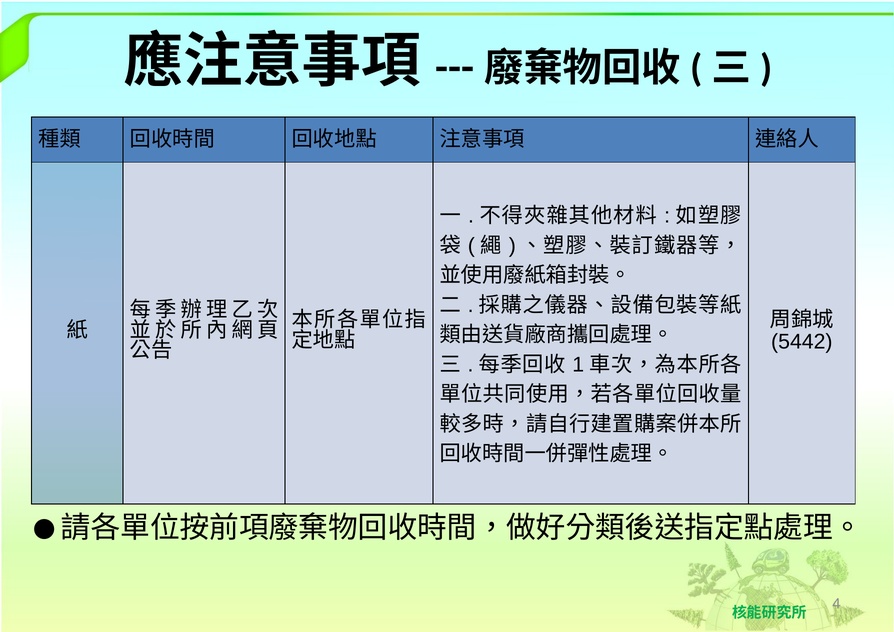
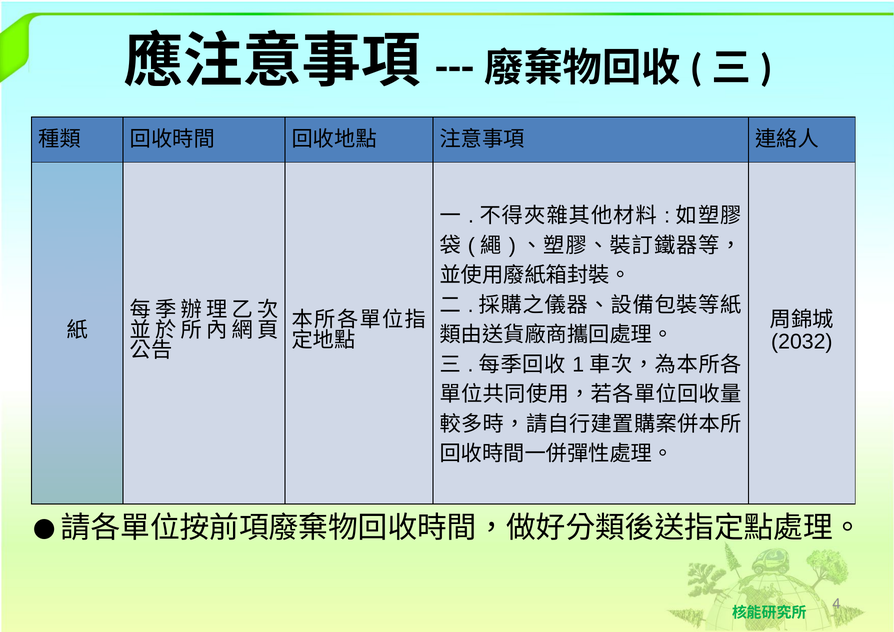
5442: 5442 -> 2032 (802, 342)
